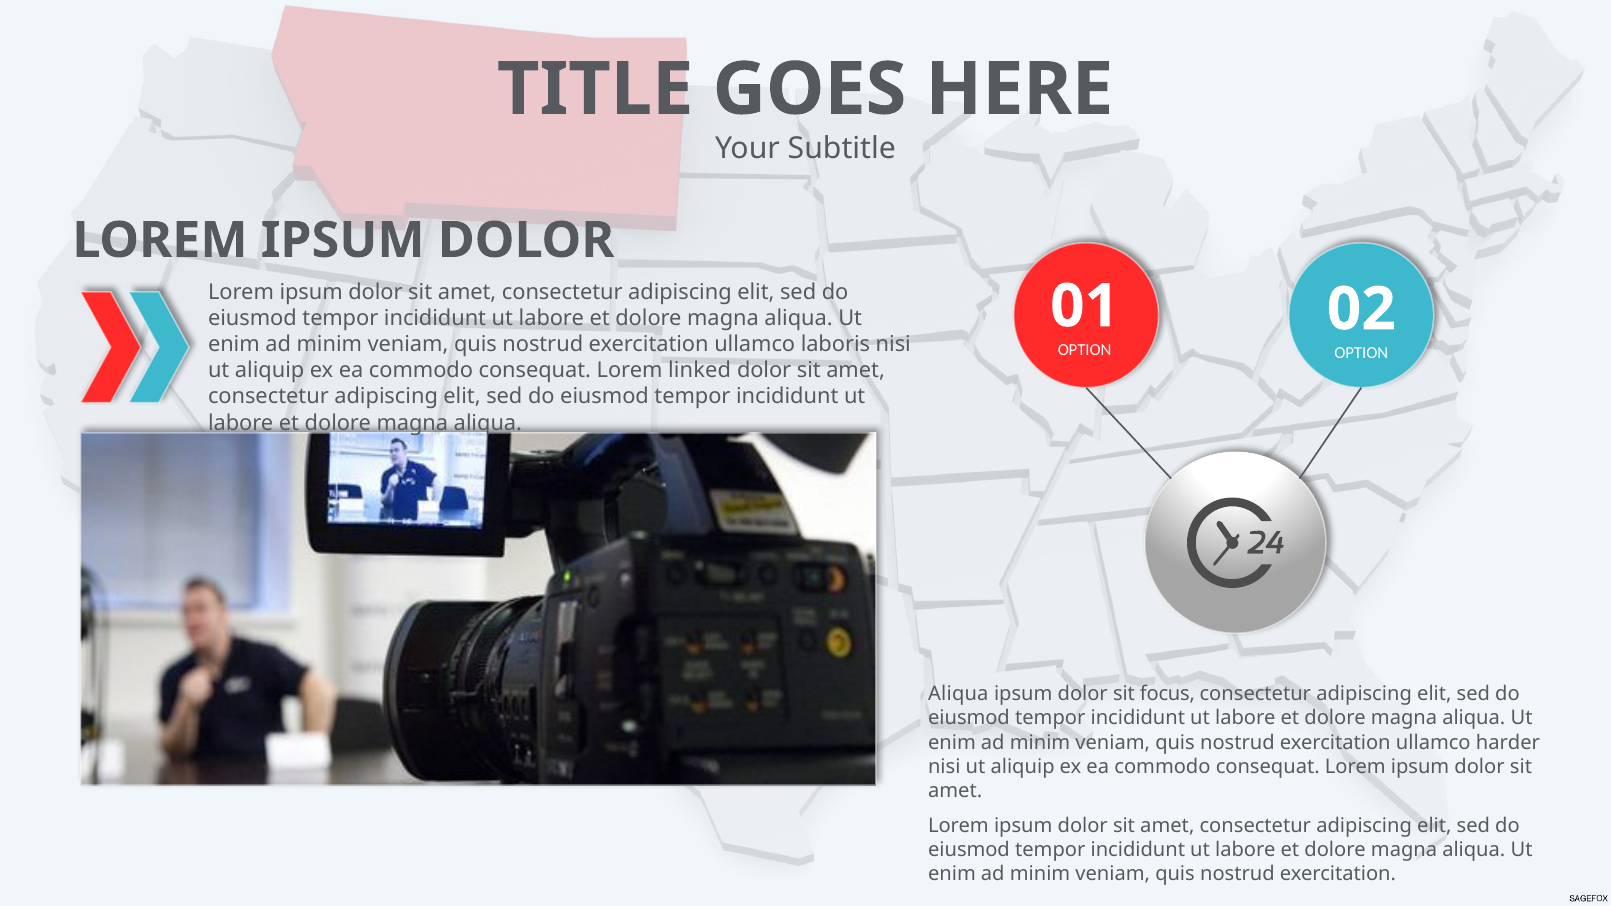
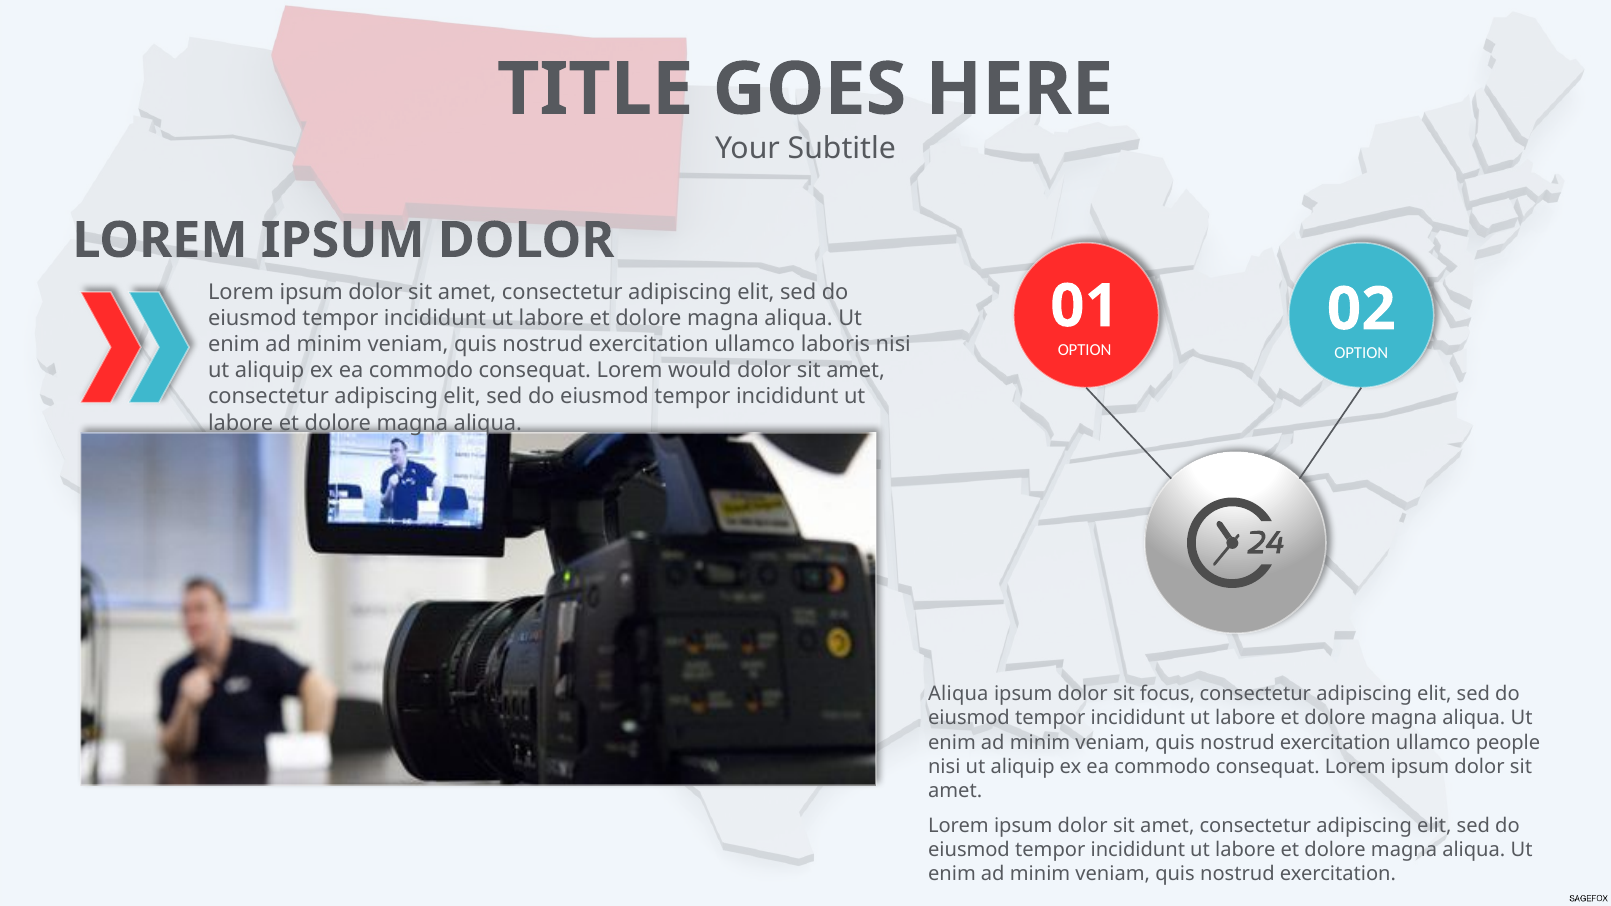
linked: linked -> would (700, 371)
harder: harder -> people (1508, 743)
